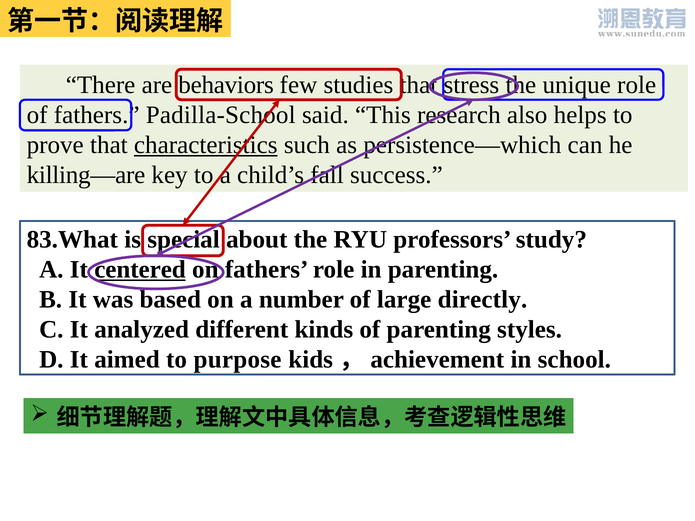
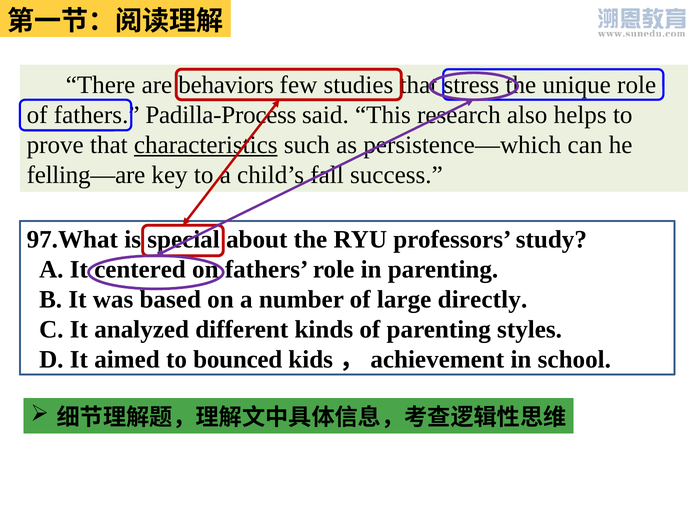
Padilla-School: Padilla-School -> Padilla-Process (221, 115)
killing—are: killing—are -> felling—are (86, 175)
83.What: 83.What -> 97.What (72, 239)
centered underline: present -> none (140, 270)
purpose: purpose -> bounced (238, 360)
